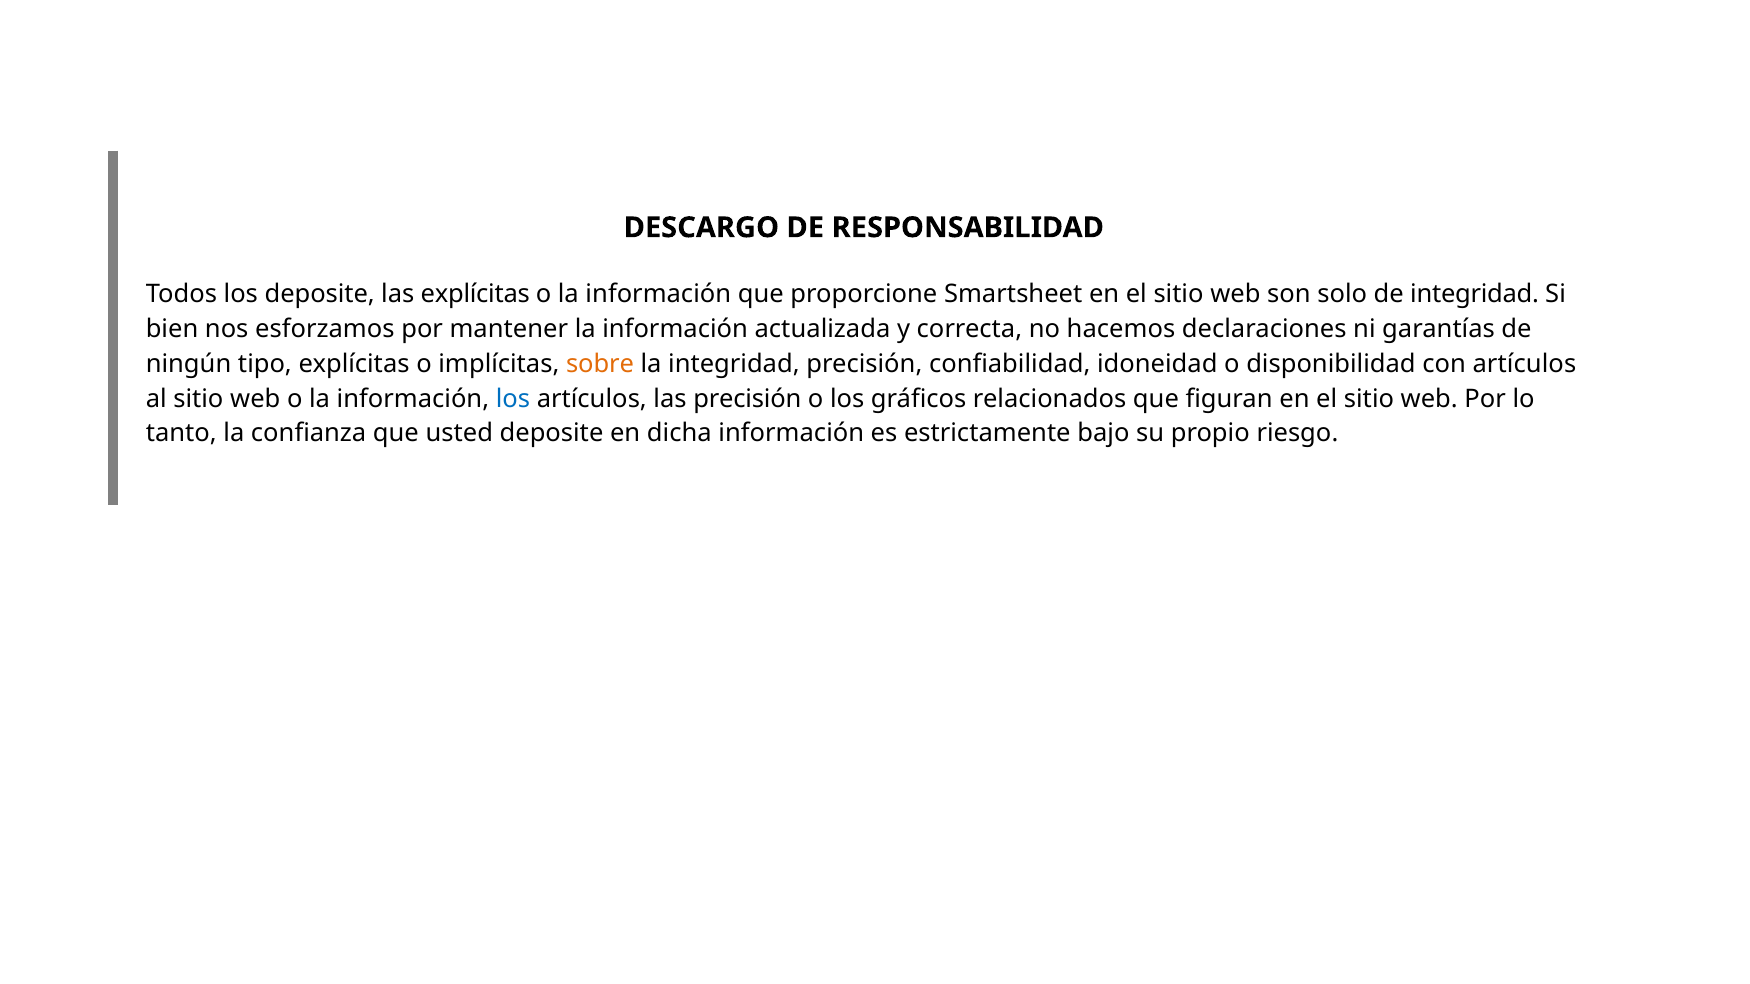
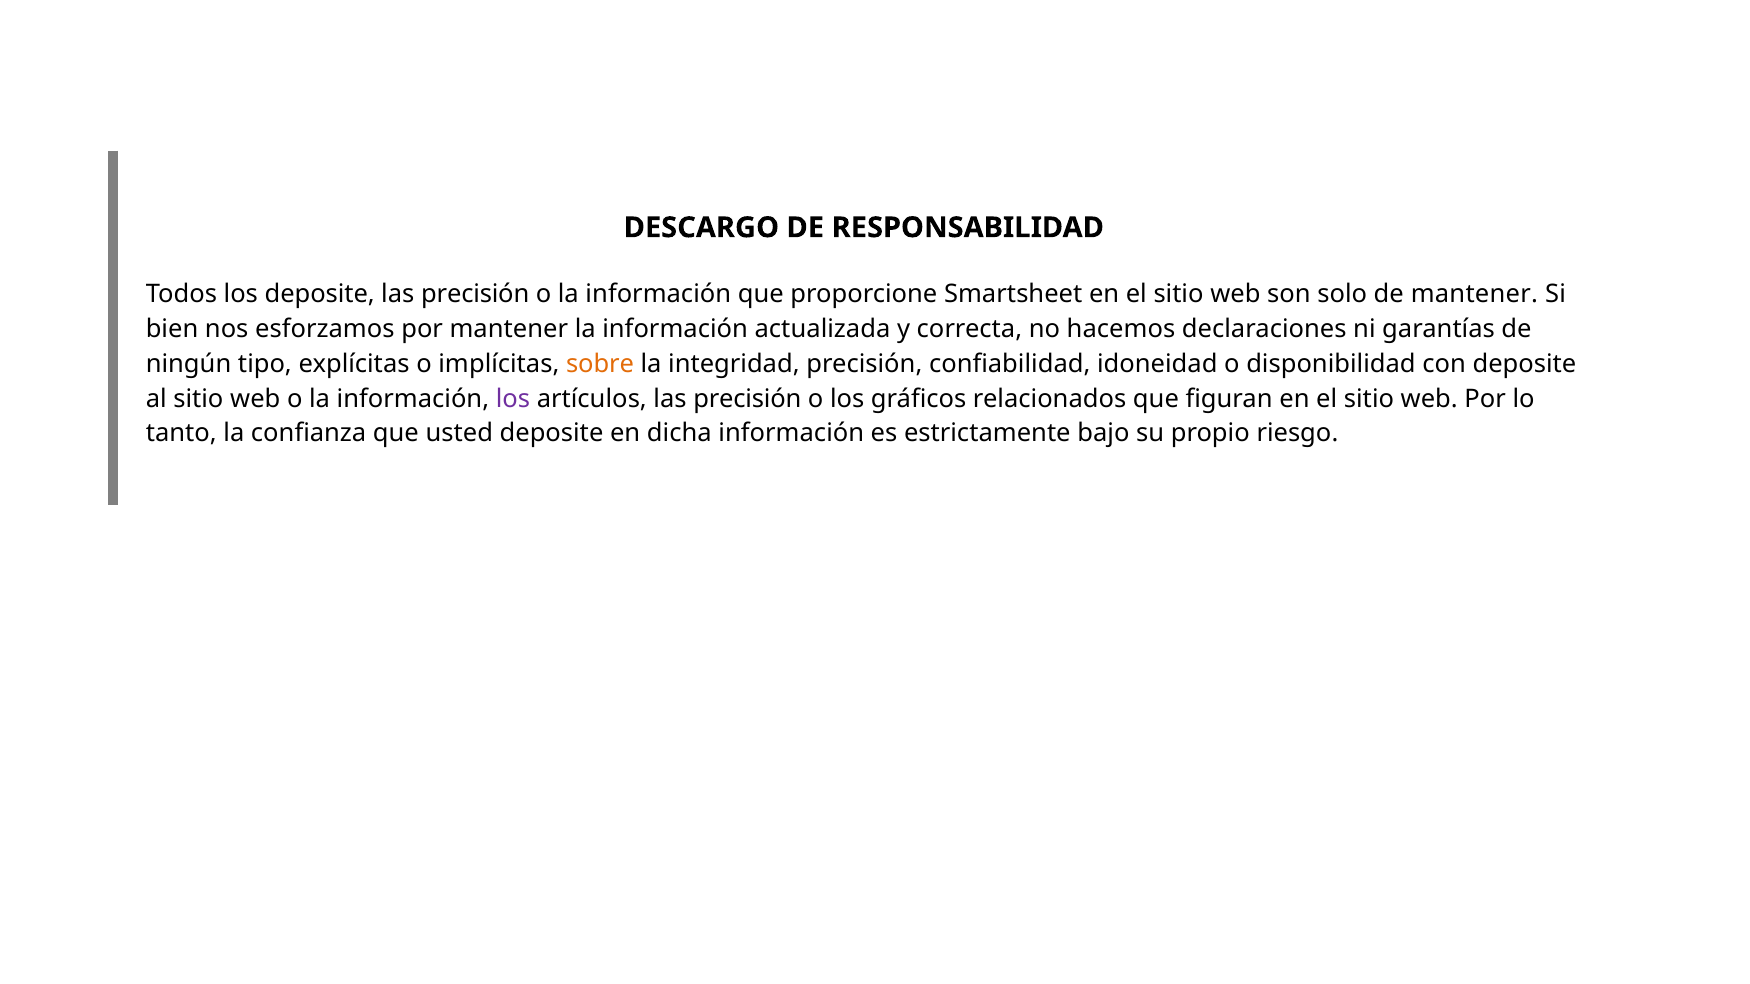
explícitas: explícitas -> precisión (475, 295)
de integridad: integridad -> mantener (1474, 295)
con artículos: artículos -> deposite (1524, 364)
los colour: blue -> purple (513, 399)
